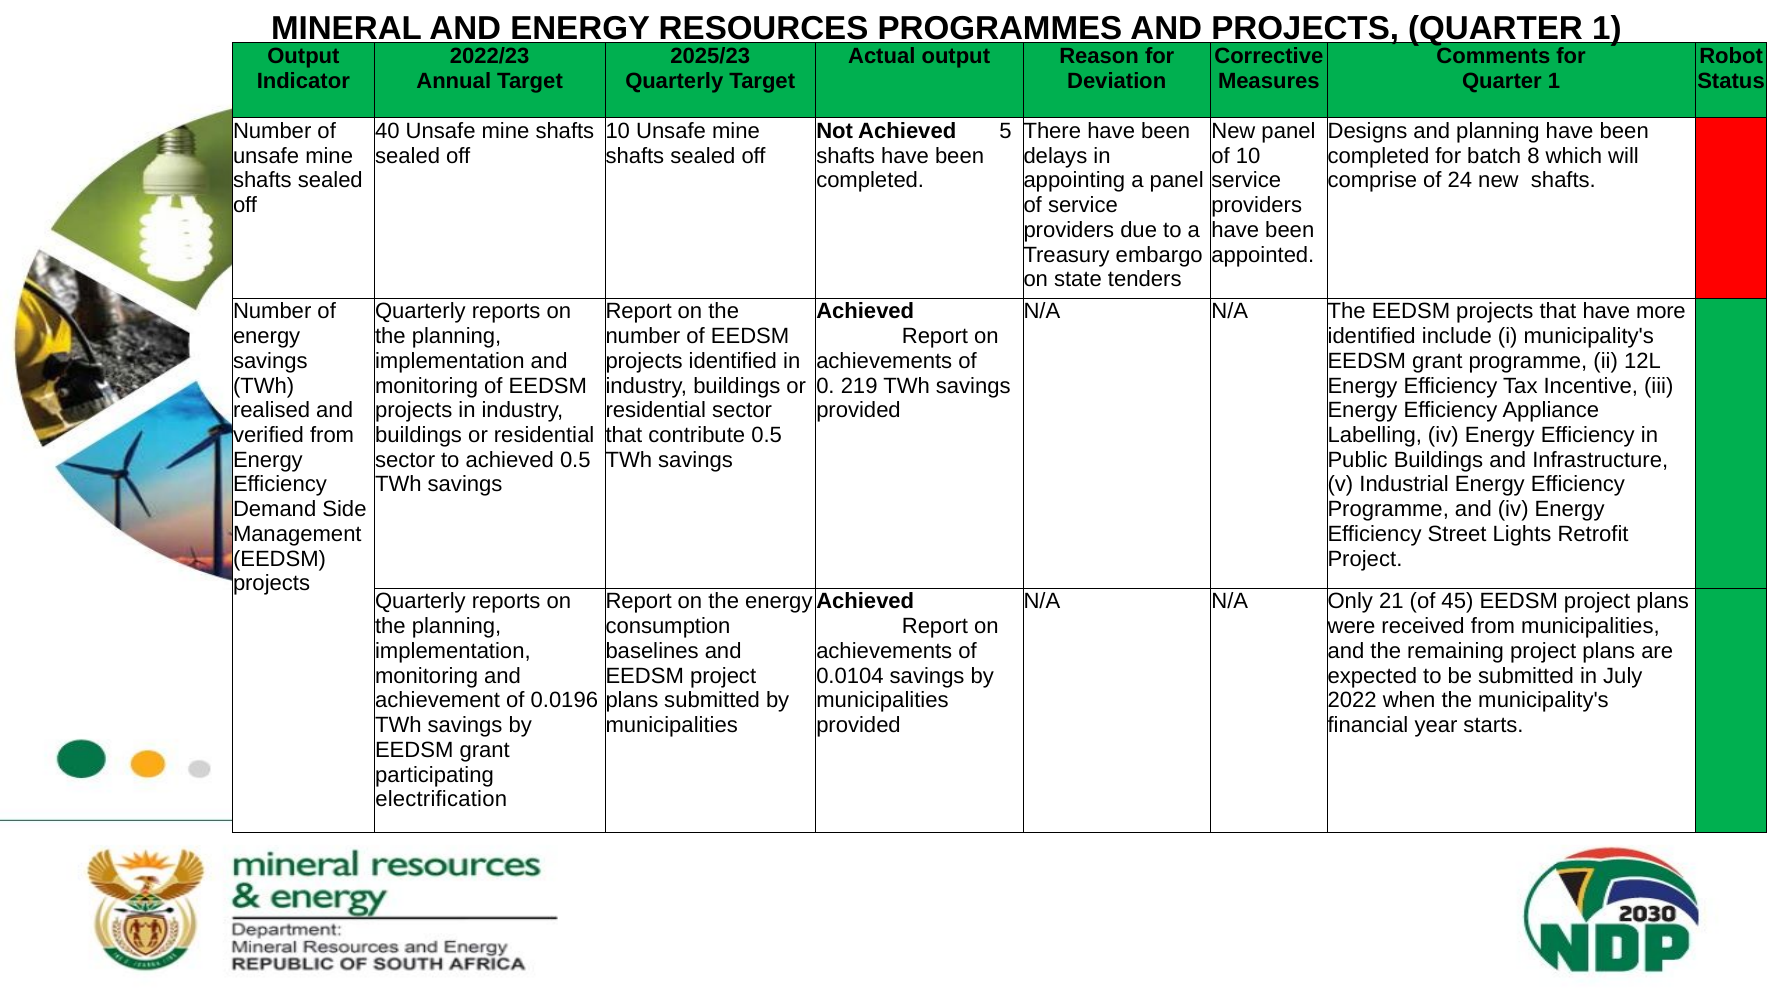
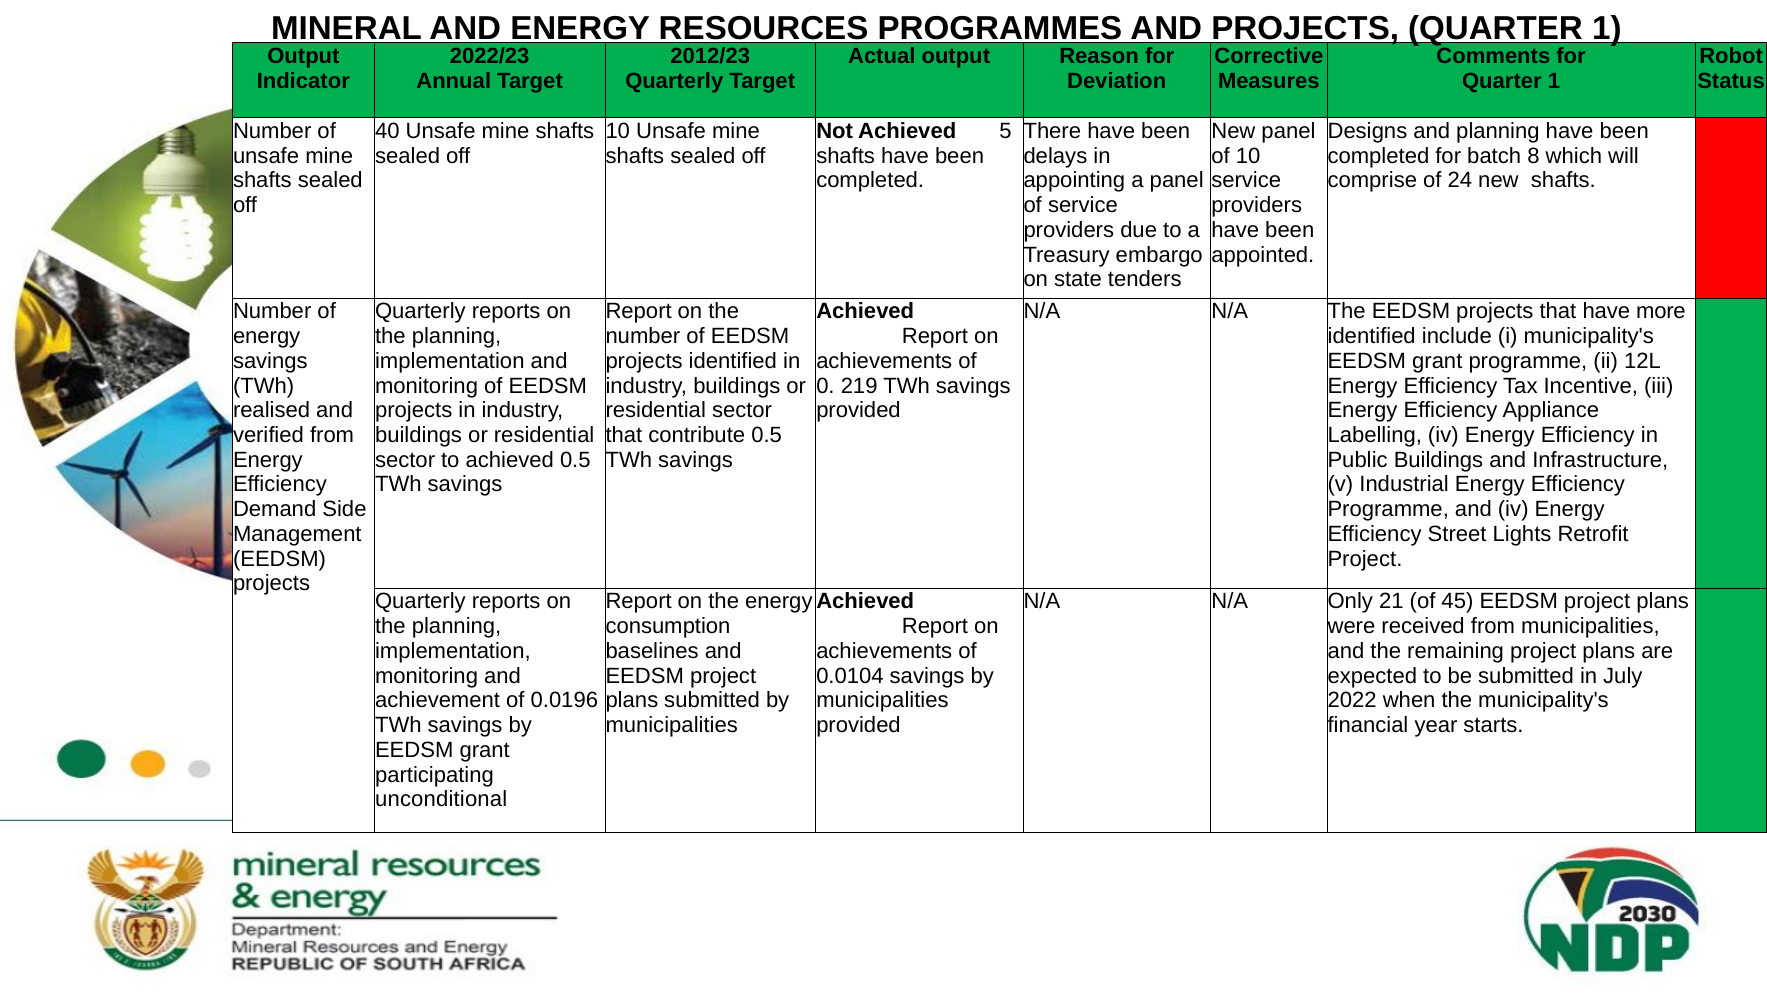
2025/23: 2025/23 -> 2012/23 (710, 56)
electrification: electrification -> unconditional (441, 799)
